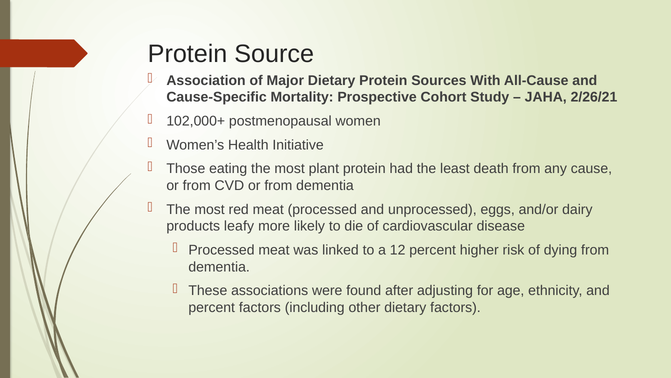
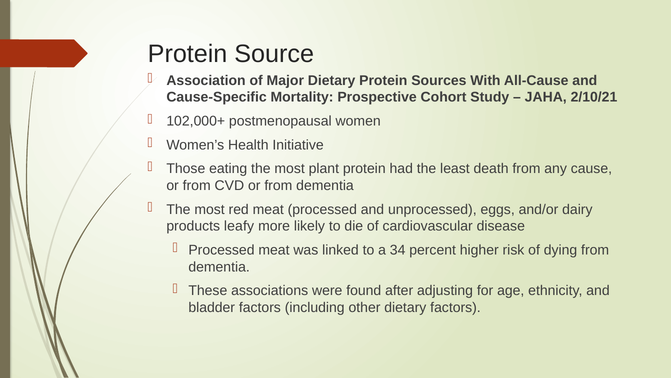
2/26/21: 2/26/21 -> 2/10/21 (594, 97)
12: 12 -> 34 (398, 250)
percent: percent -> bladder (212, 307)
